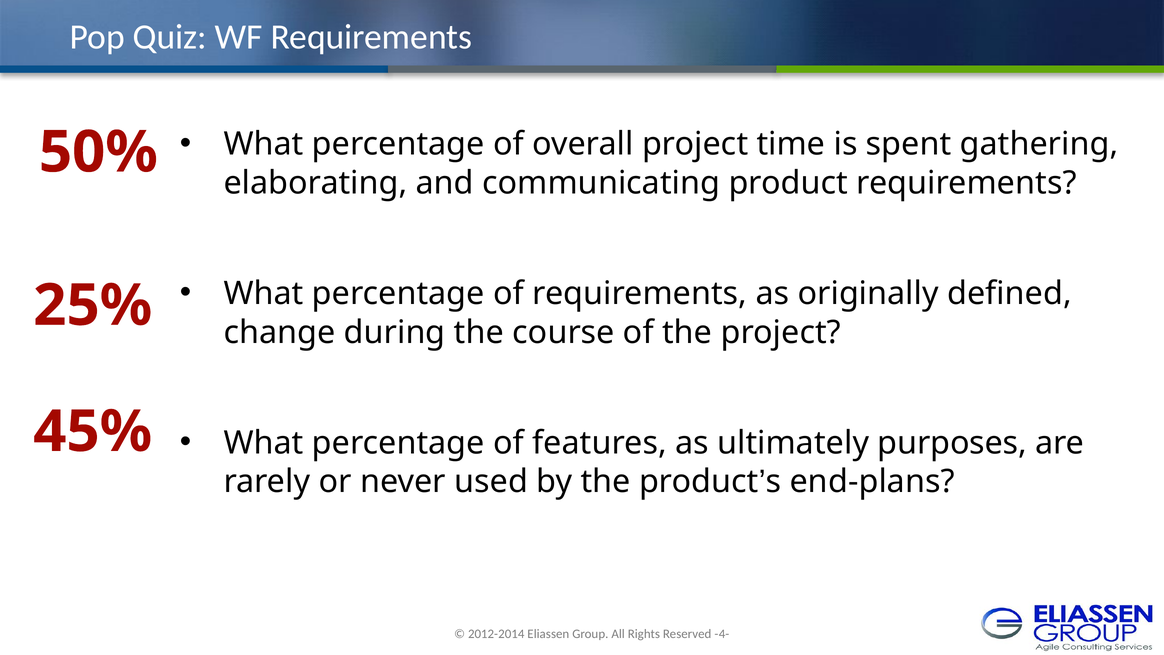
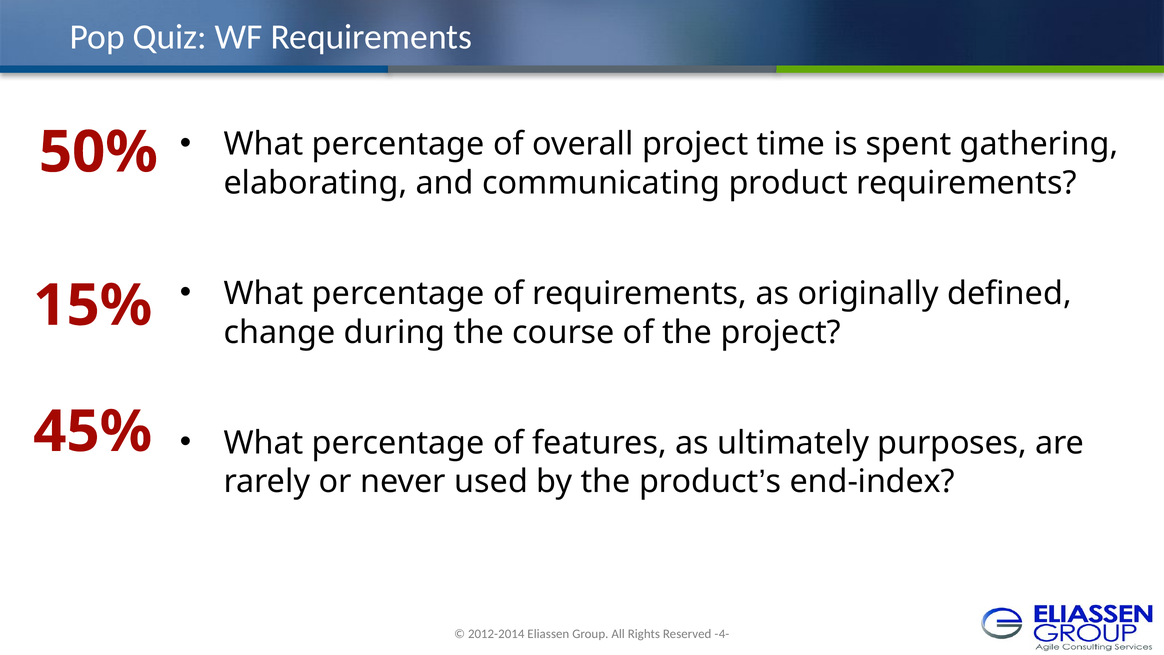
25%: 25% -> 15% (93, 306)
end-plans: end-plans -> end-index (872, 482)
